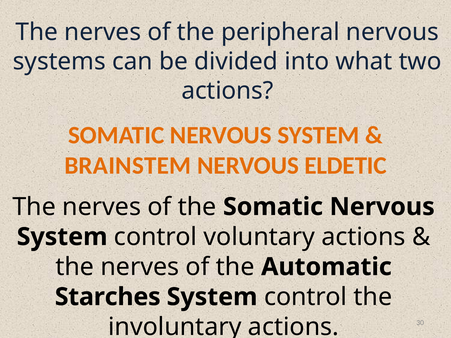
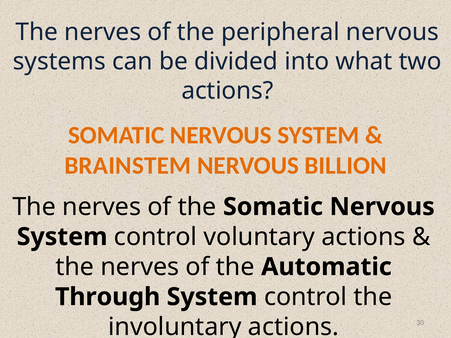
ELDETIC: ELDETIC -> BILLION (346, 166)
Starches: Starches -> Through (108, 297)
